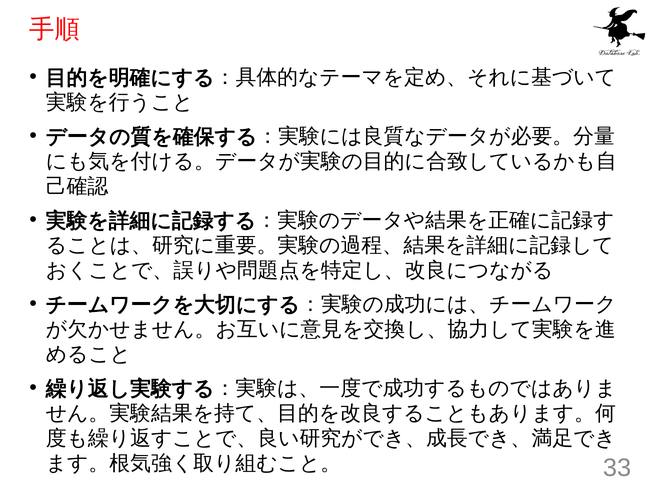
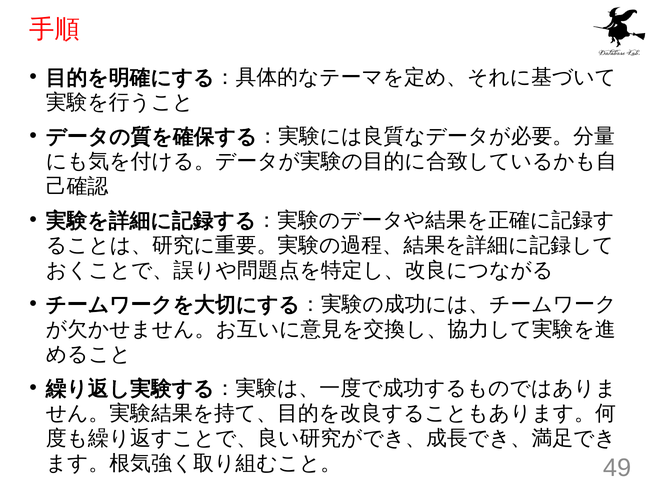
33: 33 -> 49 (617, 468)
